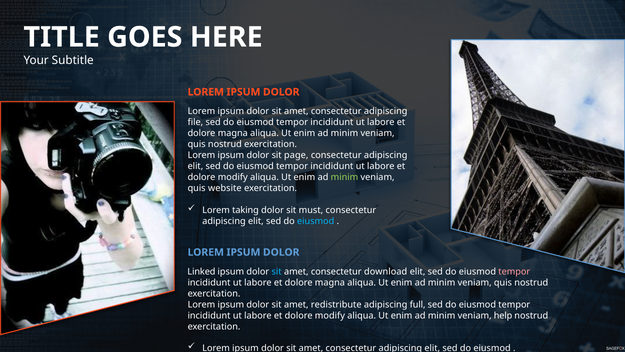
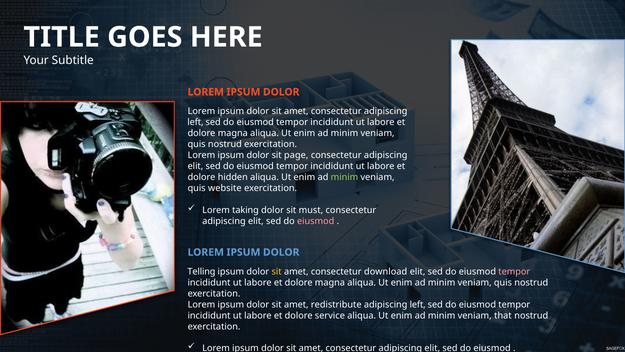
file: file -> left (195, 122)
modify: modify -> hidden (233, 177)
eiusmod colour: light blue -> pink (316, 221)
Linked: Linked -> Telling (201, 271)
sit colour: light blue -> yellow (277, 271)
full: full -> left (418, 304)
modify: modify -> service (330, 315)
help: help -> that (503, 315)
